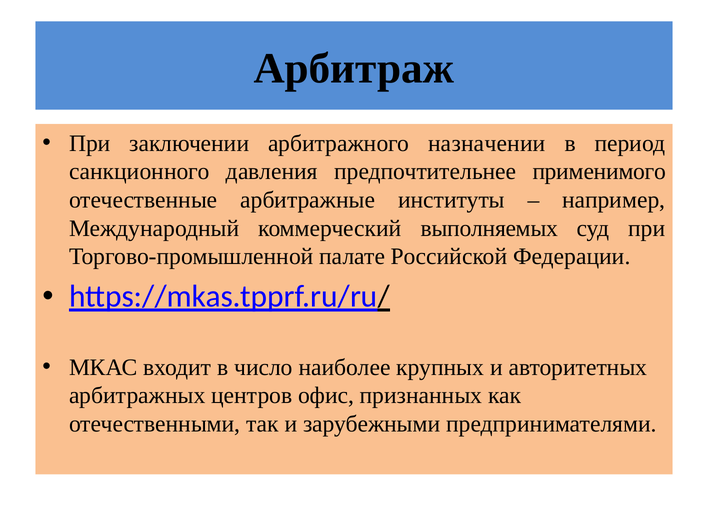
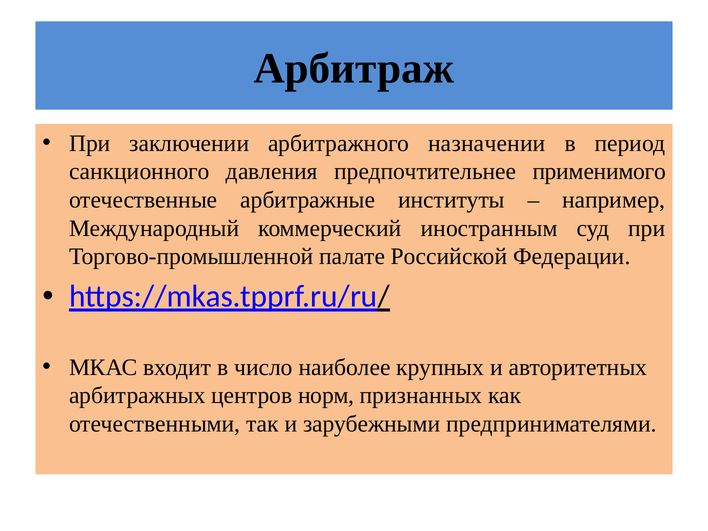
выполняемых: выполняемых -> иностранным (489, 228)
офис: офис -> норм (326, 396)
